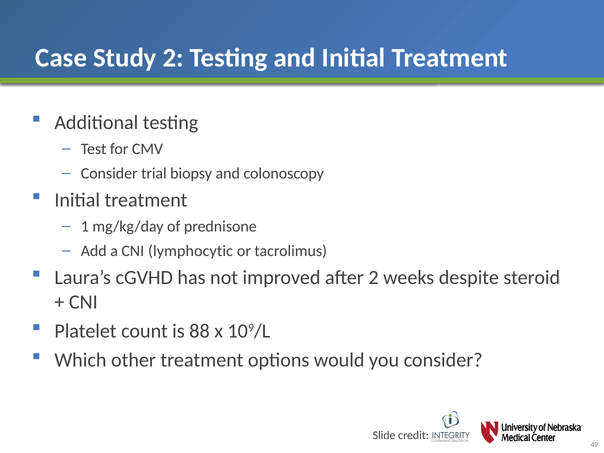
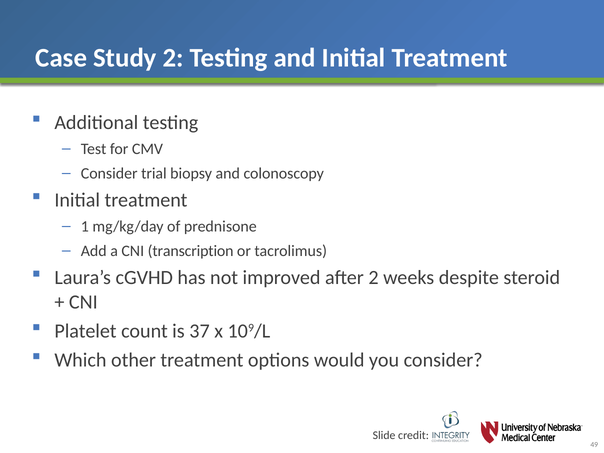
lymphocytic: lymphocytic -> transcription (191, 251)
88: 88 -> 37 (200, 331)
